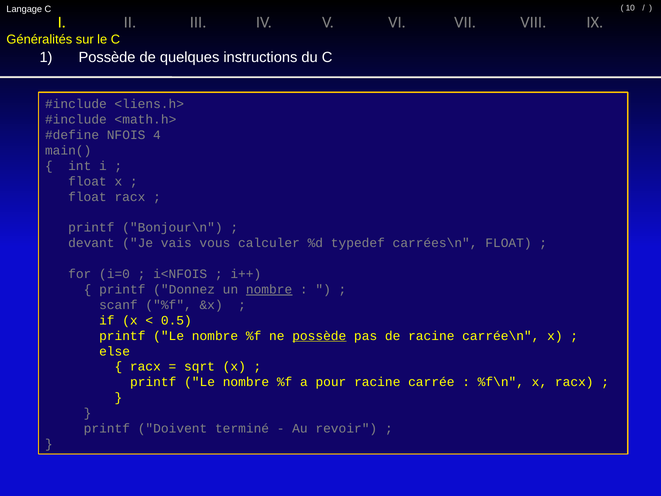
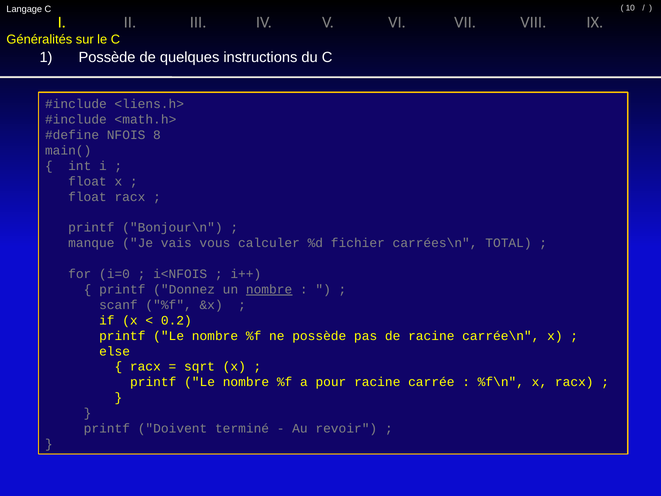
4: 4 -> 8 (157, 135)
devant: devant -> manque (91, 243)
typedef: typedef -> fichier (358, 243)
carrées\n FLOAT: FLOAT -> TOTAL (508, 243)
0.5: 0.5 -> 0.2 (176, 320)
possède underline: present -> none (319, 336)
